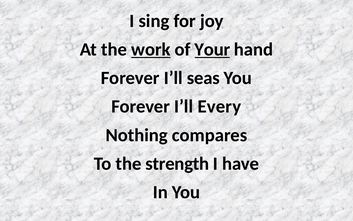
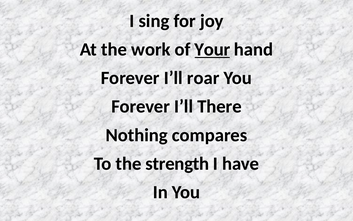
work underline: present -> none (151, 49)
seas: seas -> roar (203, 78)
Every: Every -> There (219, 106)
